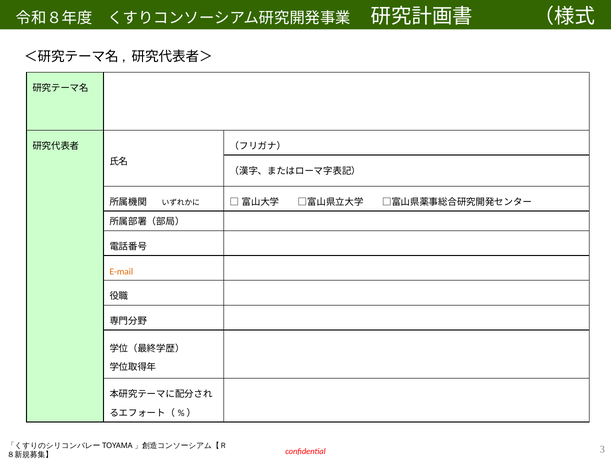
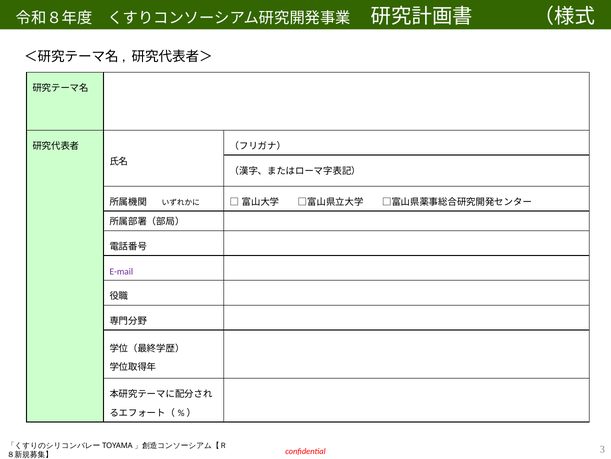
E-mail colour: orange -> purple (121, 271)
